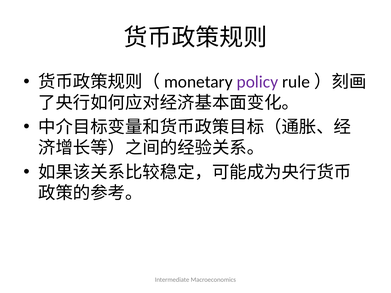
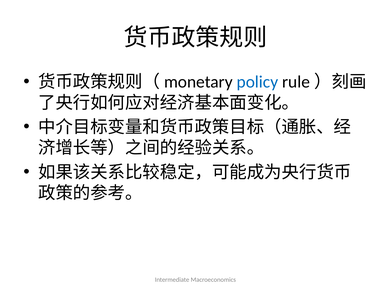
policy colour: purple -> blue (257, 82)
